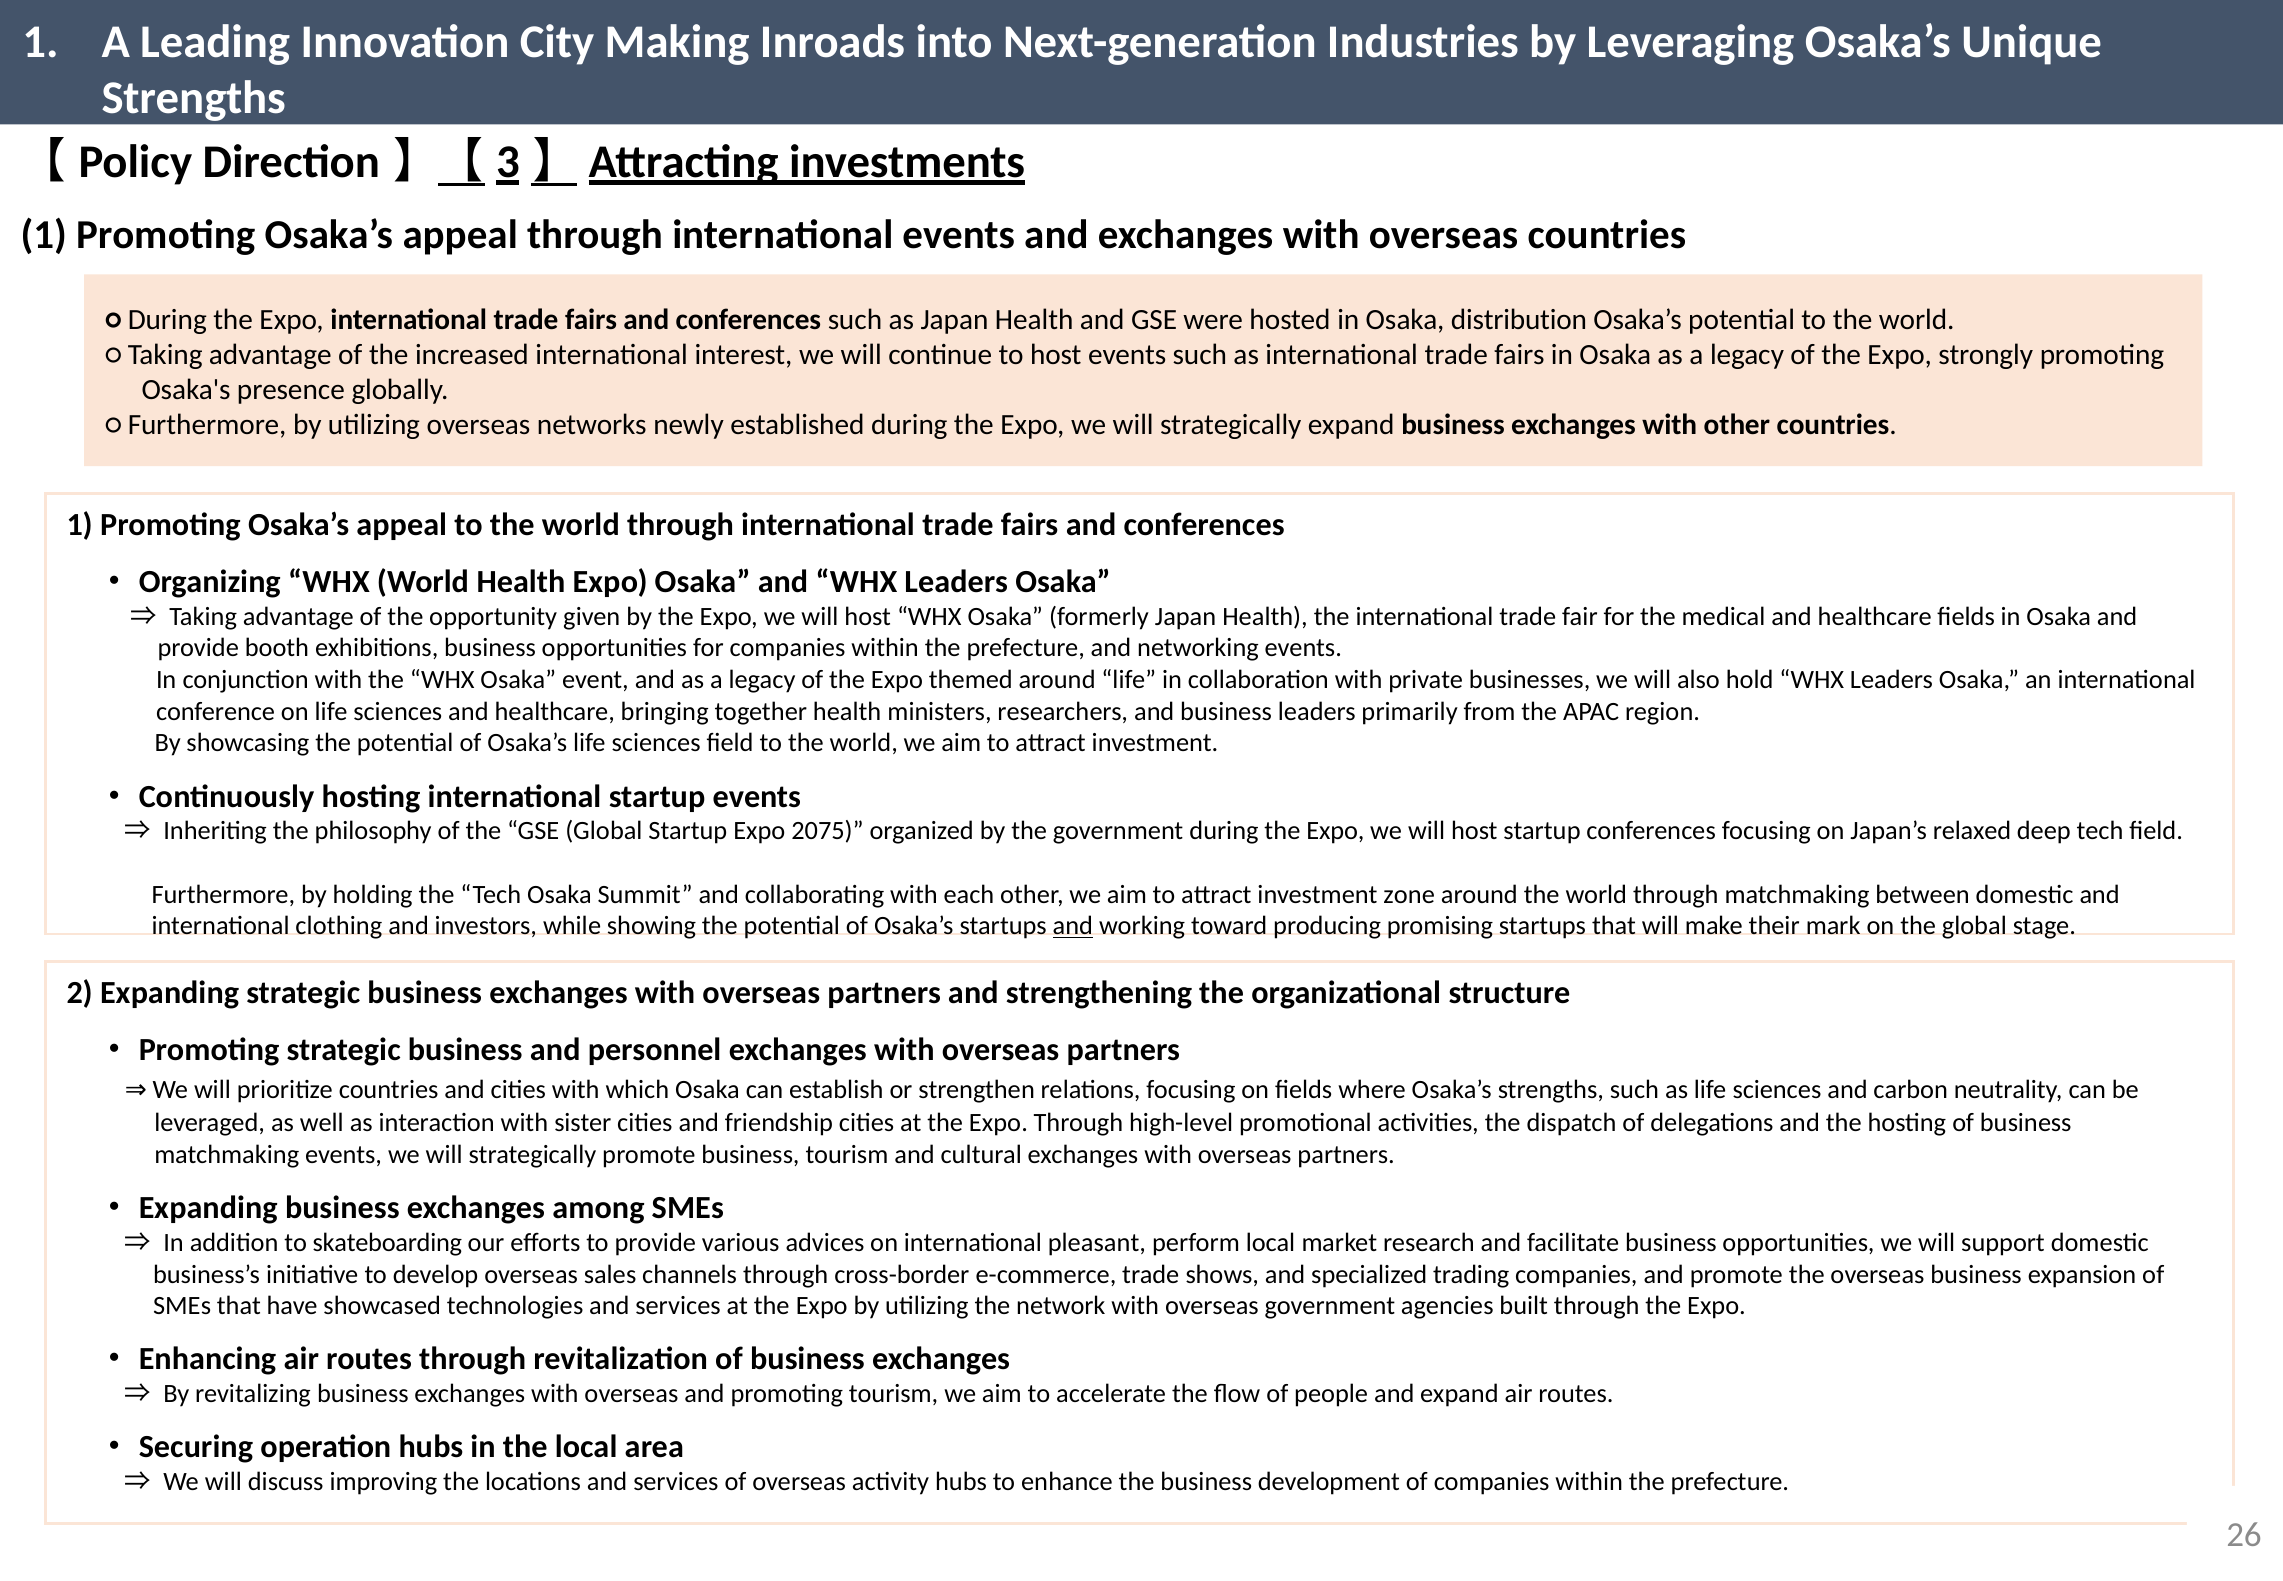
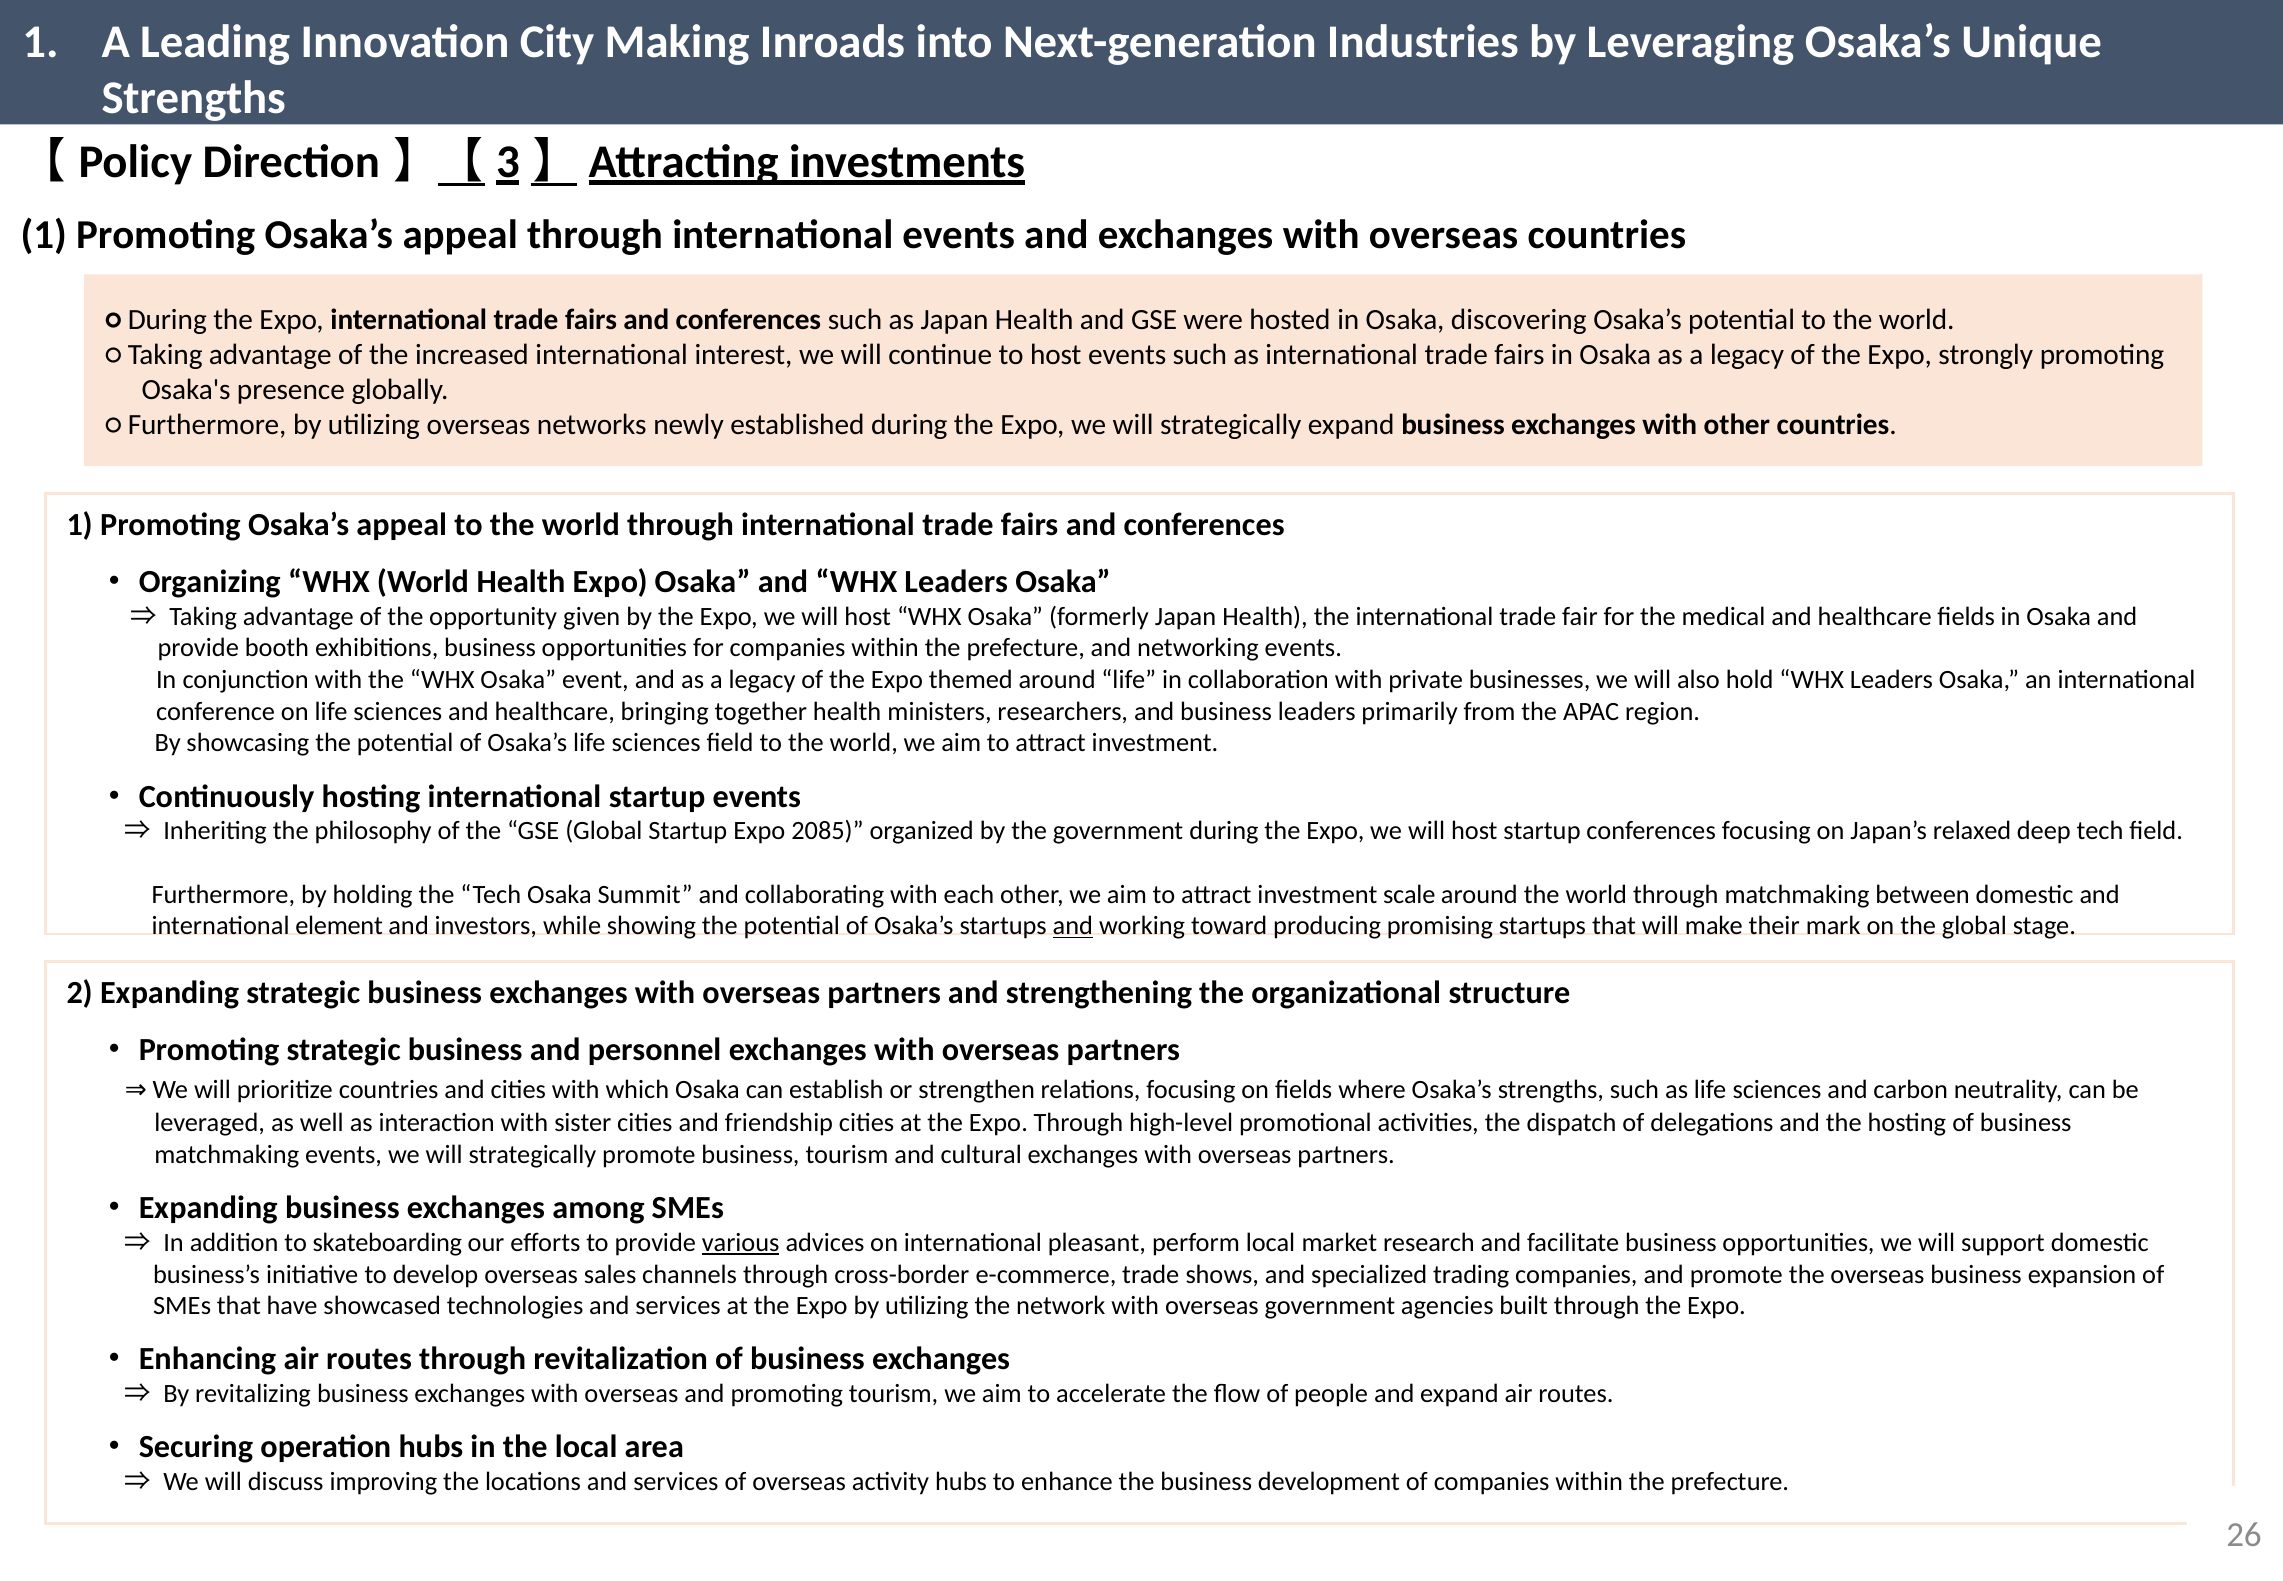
distribution: distribution -> discovering (1519, 319)
2075: 2075 -> 2085 (828, 831)
zone: zone -> scale (1409, 894)
clothing: clothing -> element (339, 926)
various underline: none -> present (741, 1242)
